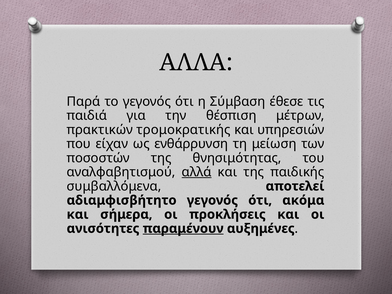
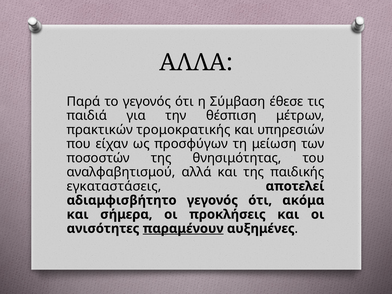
ενθάρρυνση: ενθάρρυνση -> προσφύγων (191, 144)
αλλά underline: present -> none (197, 172)
συμβαλλόμενα: συμβαλλόμενα -> εγκαταστάσεις (114, 186)
